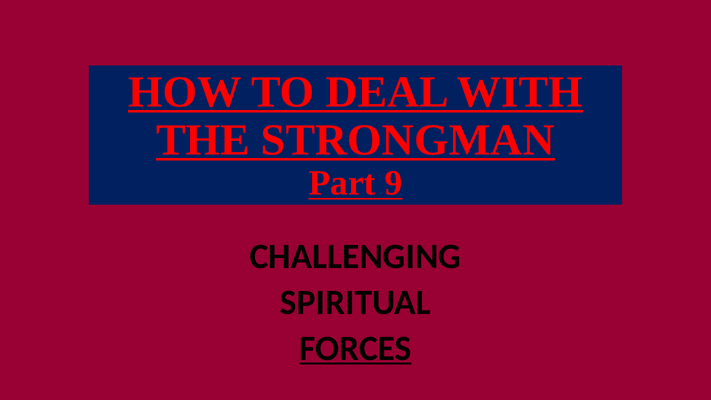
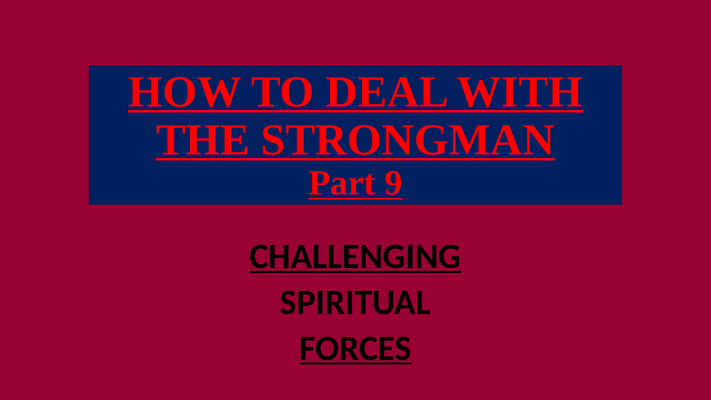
CHALLENGING underline: none -> present (355, 257)
